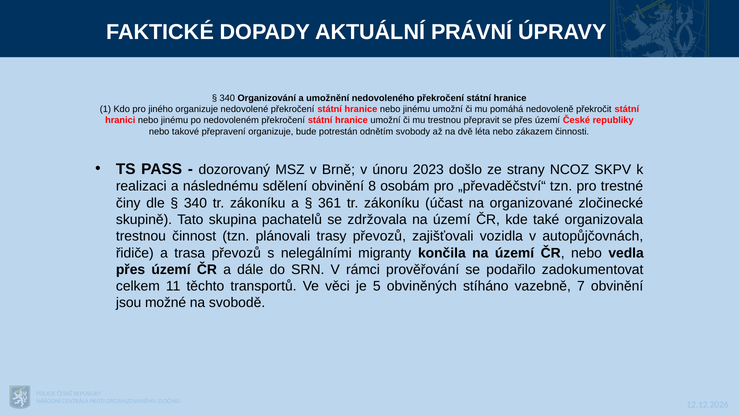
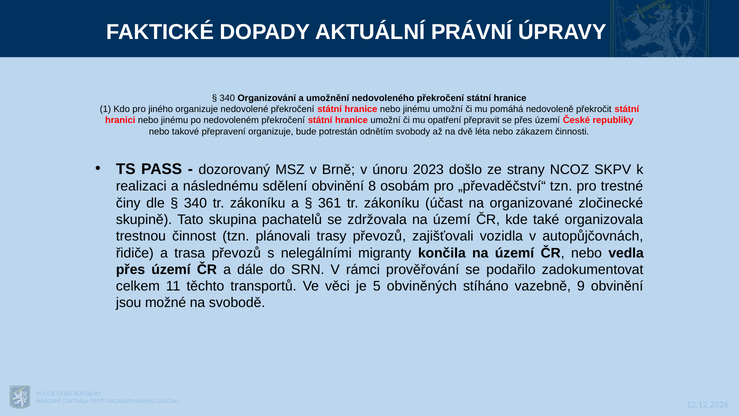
mu trestnou: trestnou -> opatření (444, 120)
7: 7 -> 9 (581, 286)
